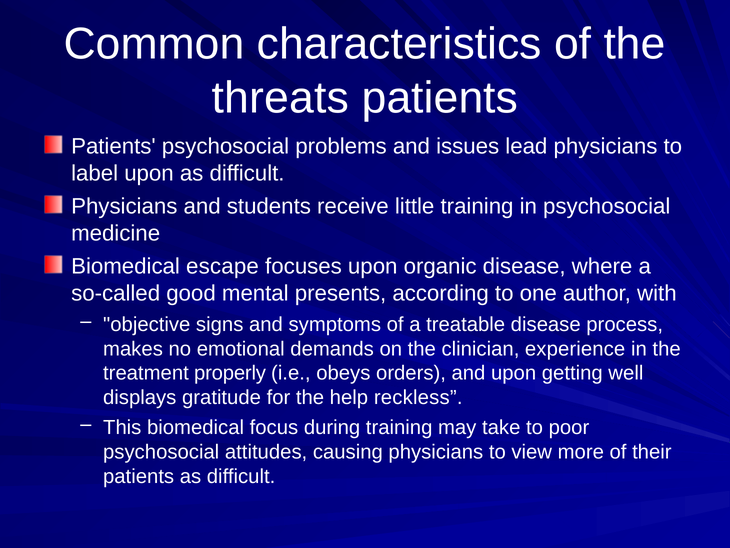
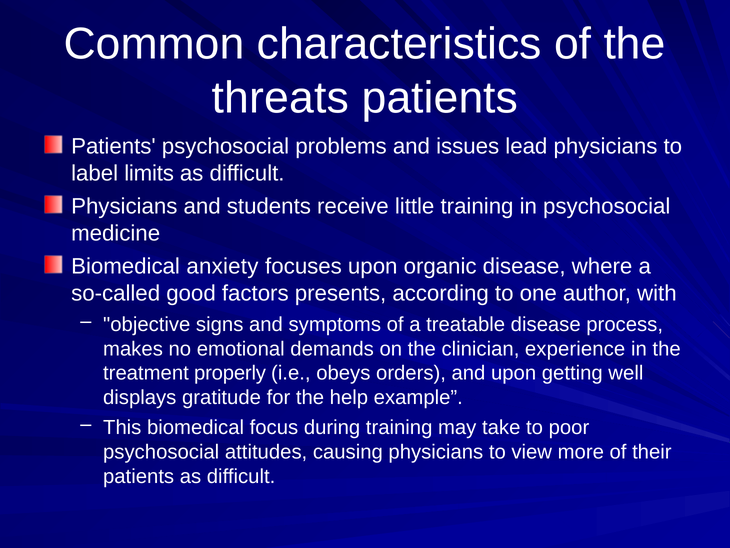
label upon: upon -> limits (149, 173)
escape: escape -> anxiety (222, 266)
mental: mental -> factors (255, 293)
reckless: reckless -> example (418, 397)
